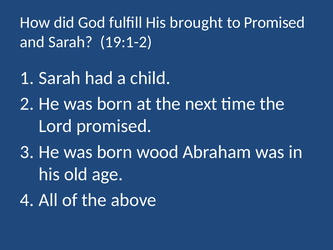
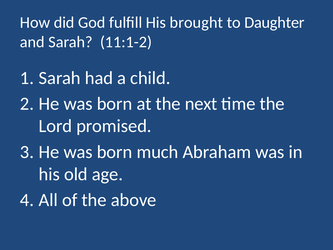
to Promised: Promised -> Daughter (274, 23)
19:1-2: 19:1-2 -> 11:1-2 (126, 42)
wood: wood -> much (157, 152)
